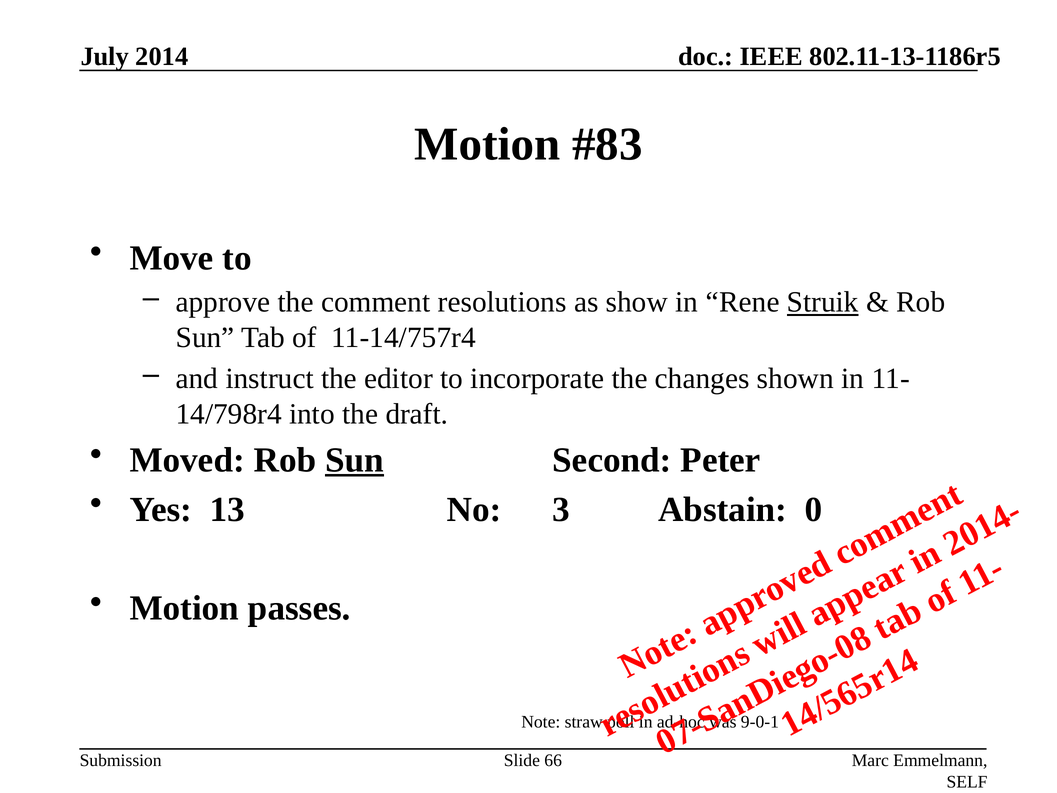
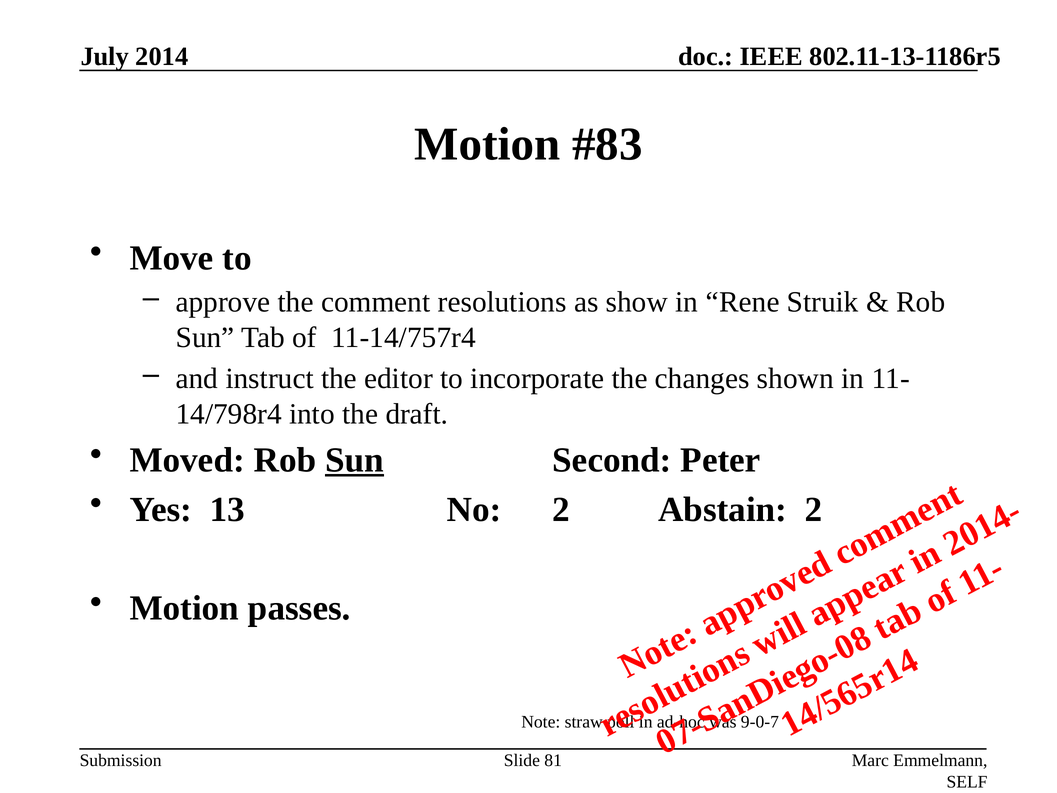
Struik underline: present -> none (823, 302)
No 3: 3 -> 2 (561, 509)
Abstain 0: 0 -> 2 (813, 509)
9-0-1: 9-0-1 -> 9-0-7 (760, 722)
66: 66 -> 81 (553, 760)
